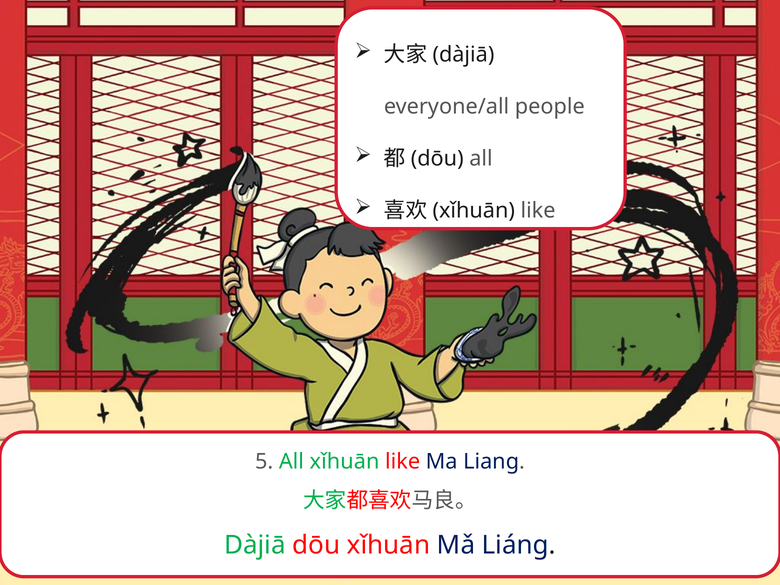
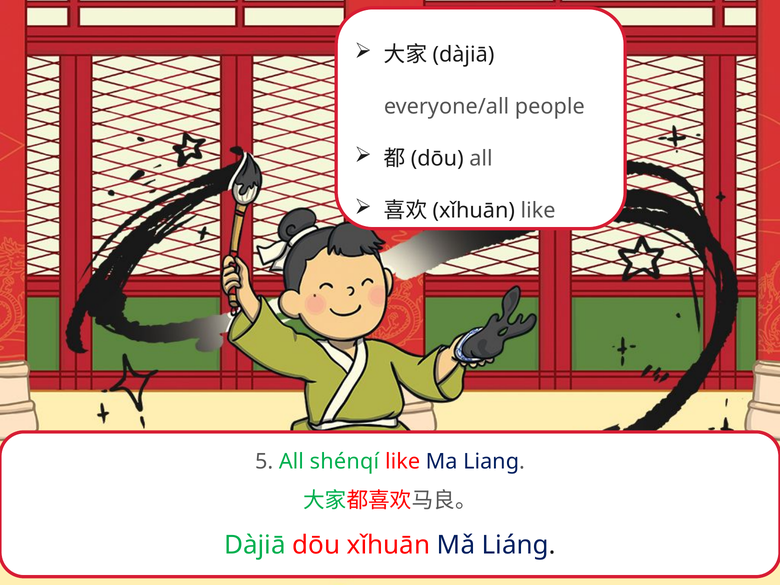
All xǐhuān: xǐhuān -> shénqí (344, 462)
